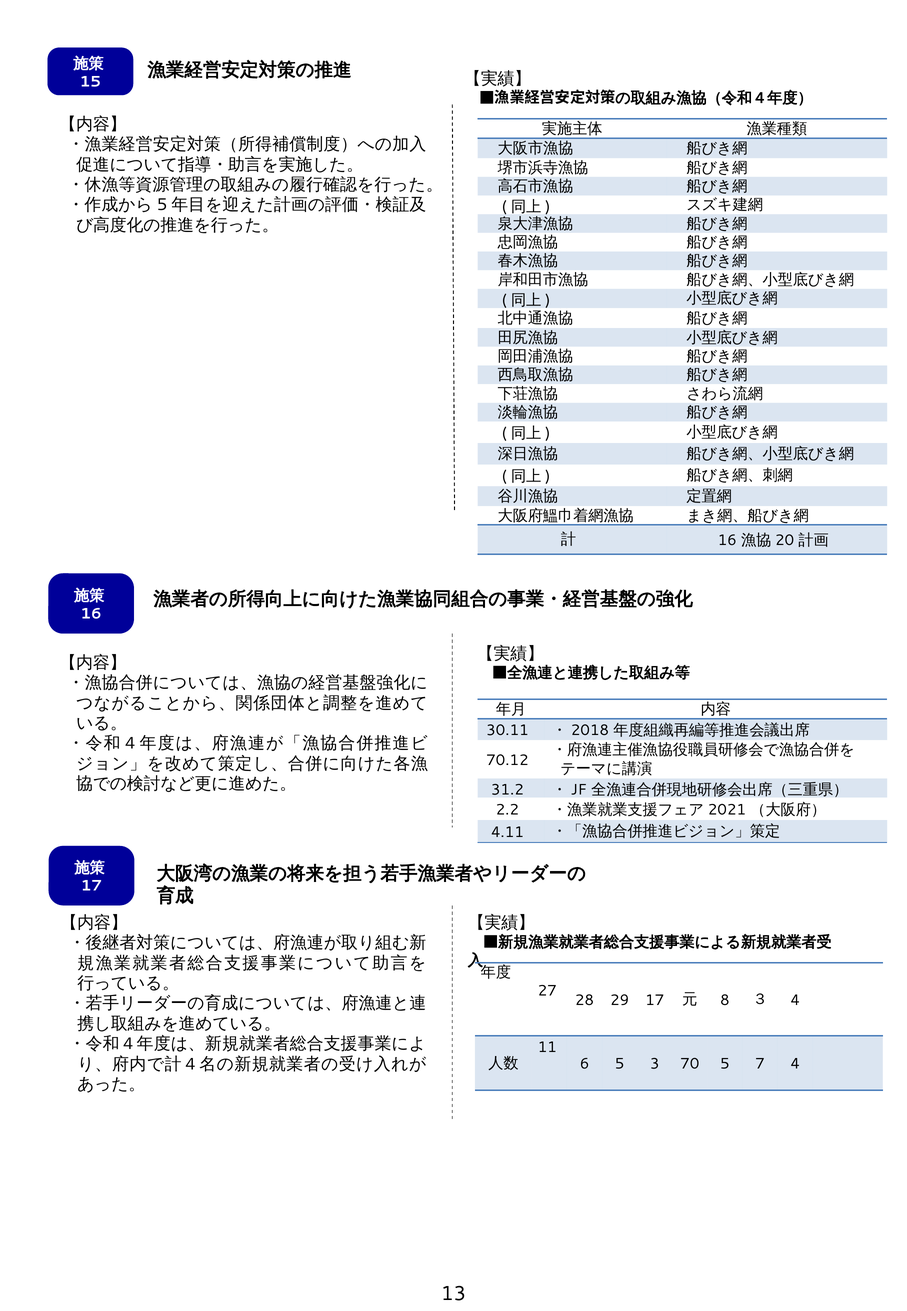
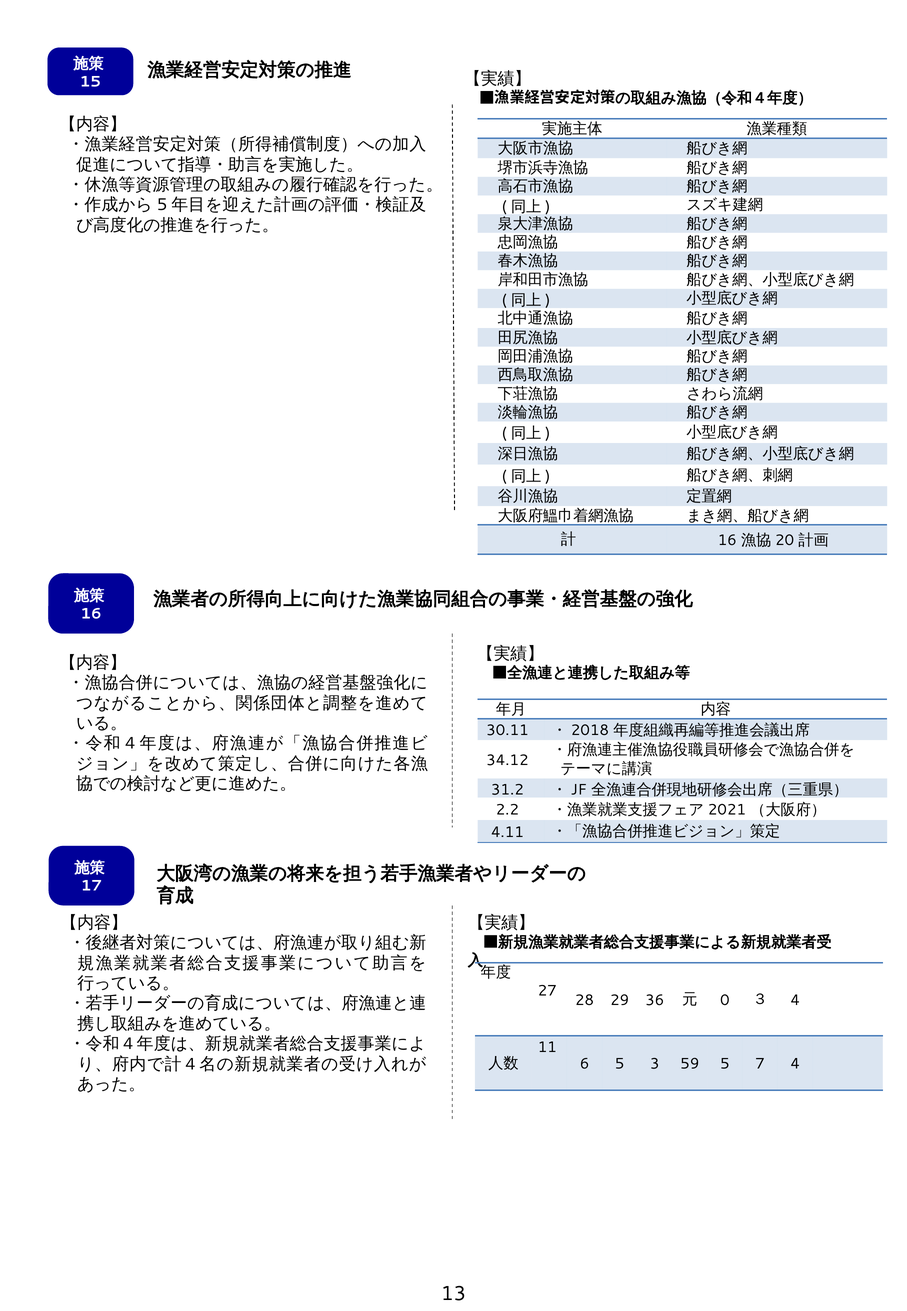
70.12: 70.12 -> 34.12 (507, 760)
29 17: 17 -> 36 (655, 999)
8: 8 -> 0 (725, 999)
70: 70 -> 59 (690, 1063)
